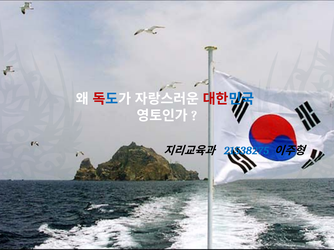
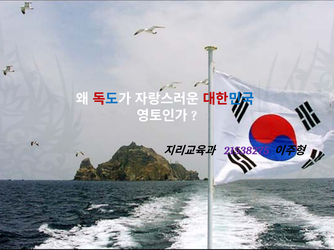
21538275 colour: blue -> purple (246, 151)
